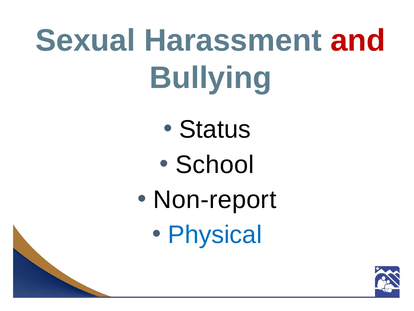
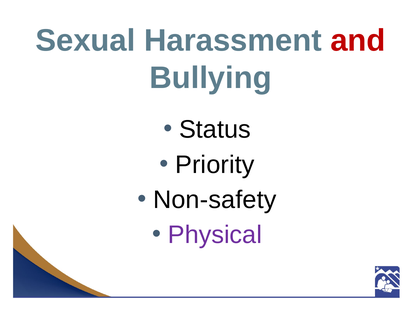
School: School -> Priority (215, 164)
Non-report: Non-report -> Non-safety (215, 199)
Physical colour: blue -> purple (215, 234)
